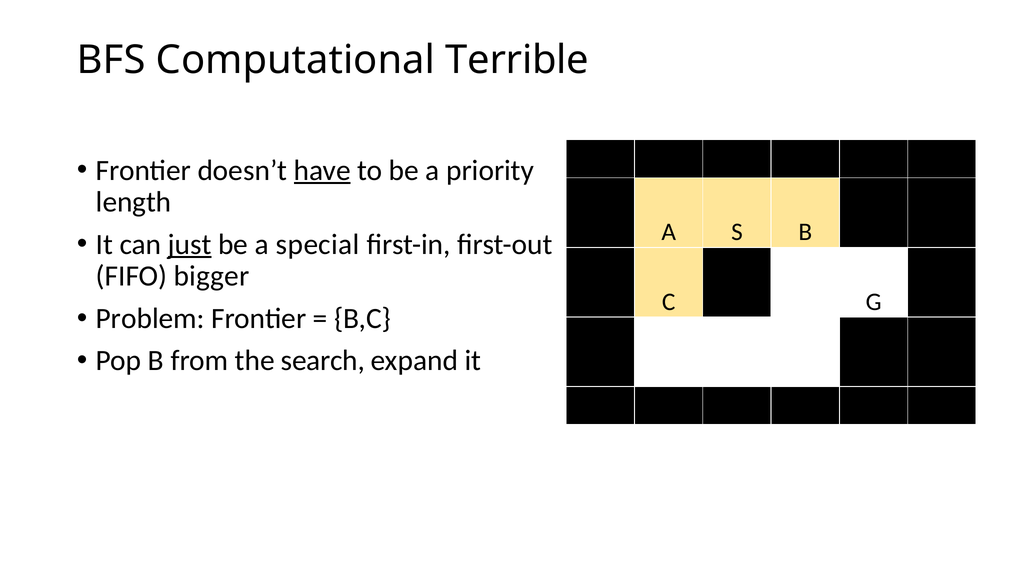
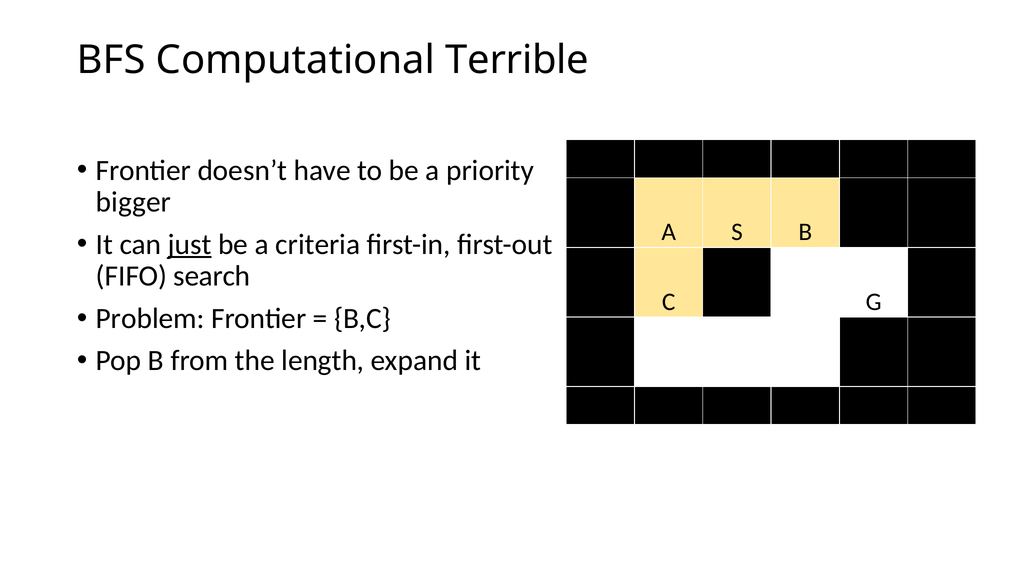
have underline: present -> none (322, 171)
length: length -> bigger (134, 202)
special: special -> criteria (318, 245)
bigger: bigger -> search (212, 276)
search: search -> length (323, 361)
